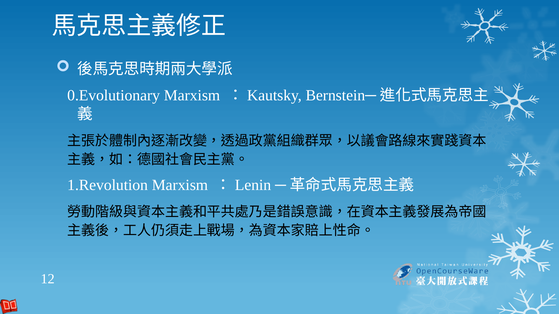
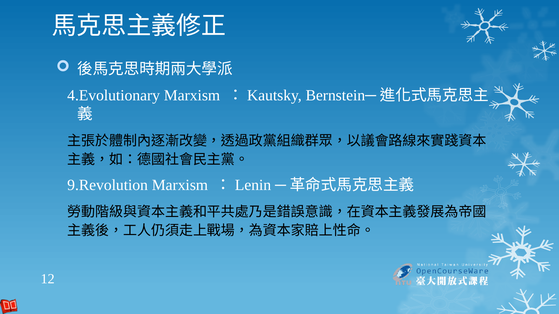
0.Evolutionary: 0.Evolutionary -> 4.Evolutionary (114, 96)
1.Revolution: 1.Revolution -> 9.Revolution (108, 185)
